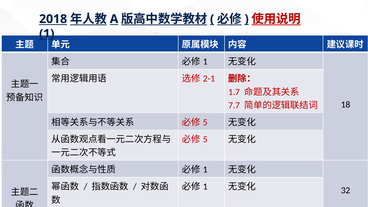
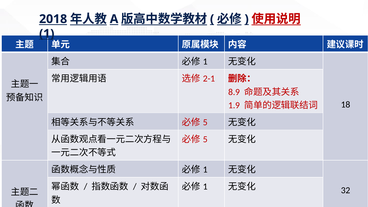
1.7: 1.7 -> 8.9 (234, 92)
7.7: 7.7 -> 1.9 (234, 105)
